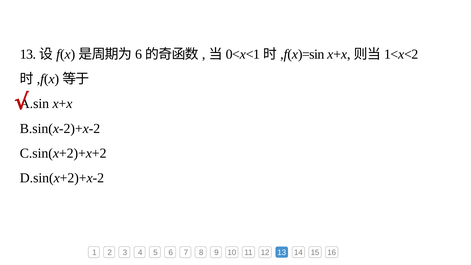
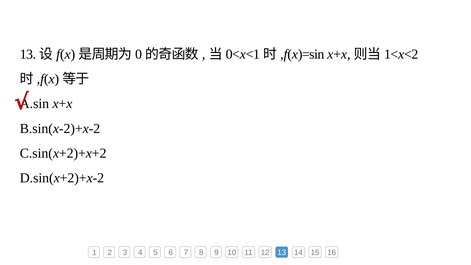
6: 6 -> 0 (139, 54)
